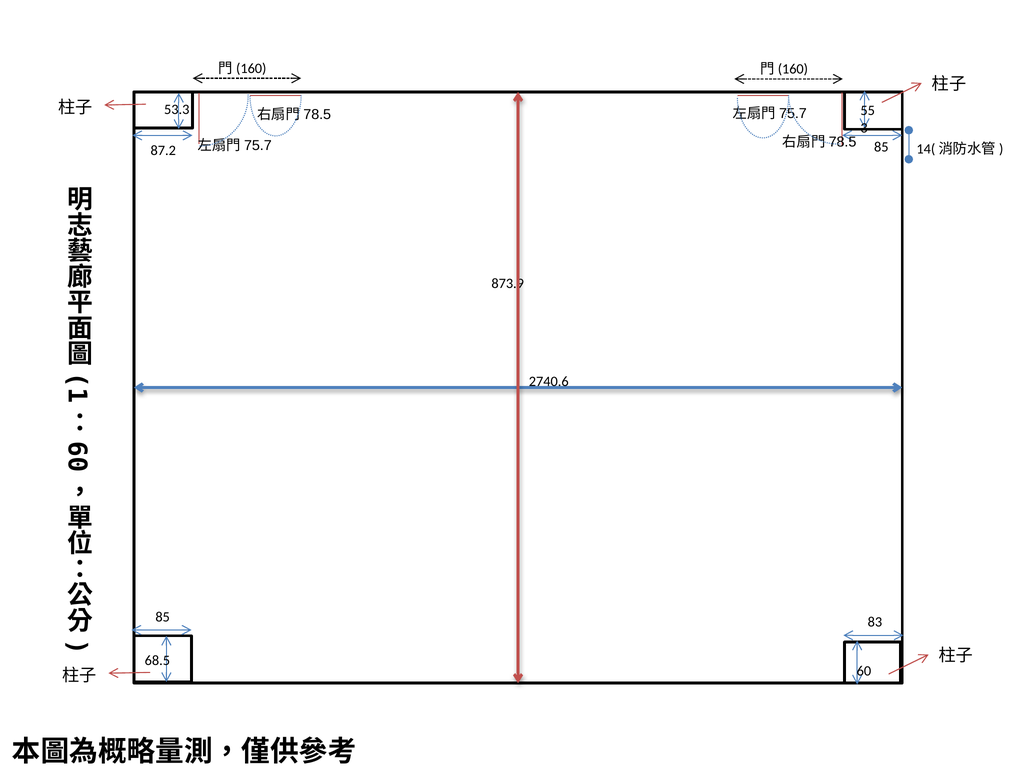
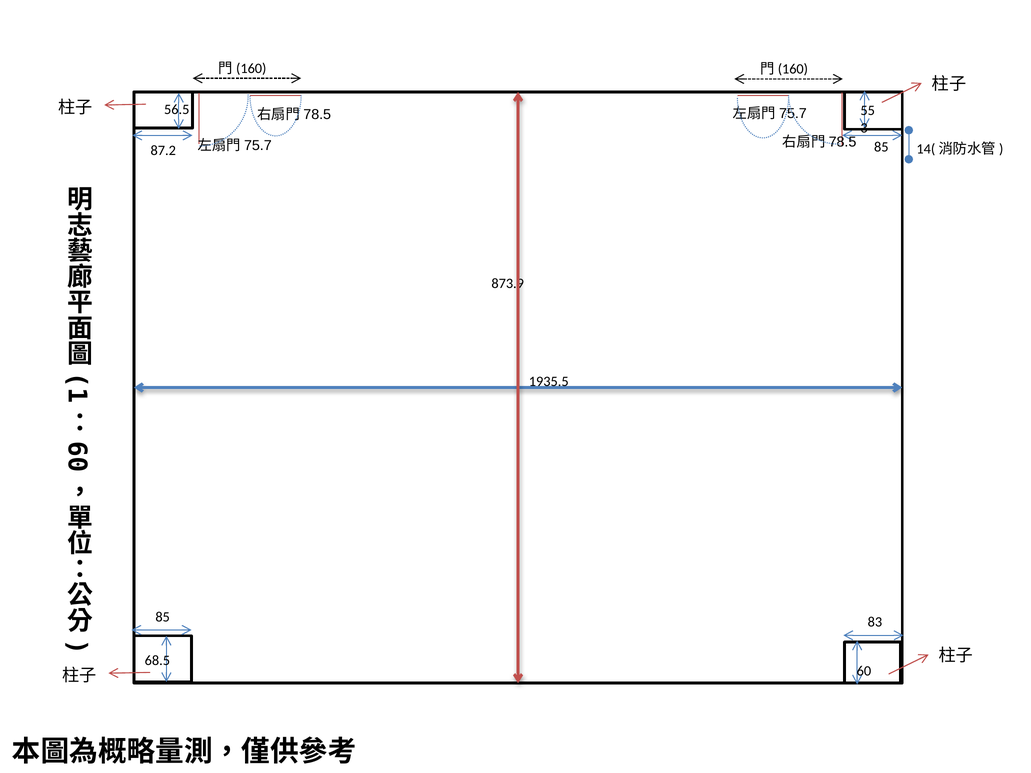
53.3: 53.3 -> 56.5 (177, 110)
2740.6: 2740.6 -> 1935.5 (549, 381)
